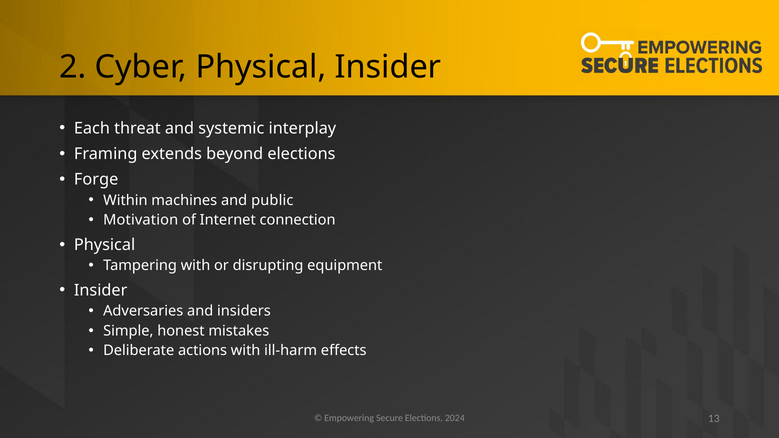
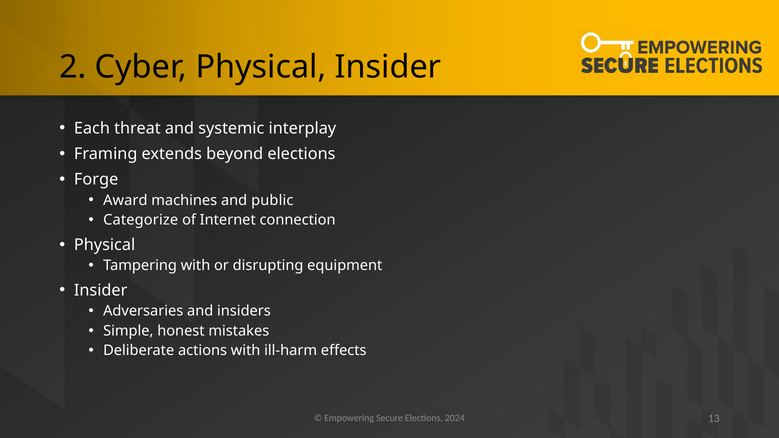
Within: Within -> Award (125, 200)
Motivation: Motivation -> Categorize (141, 220)
